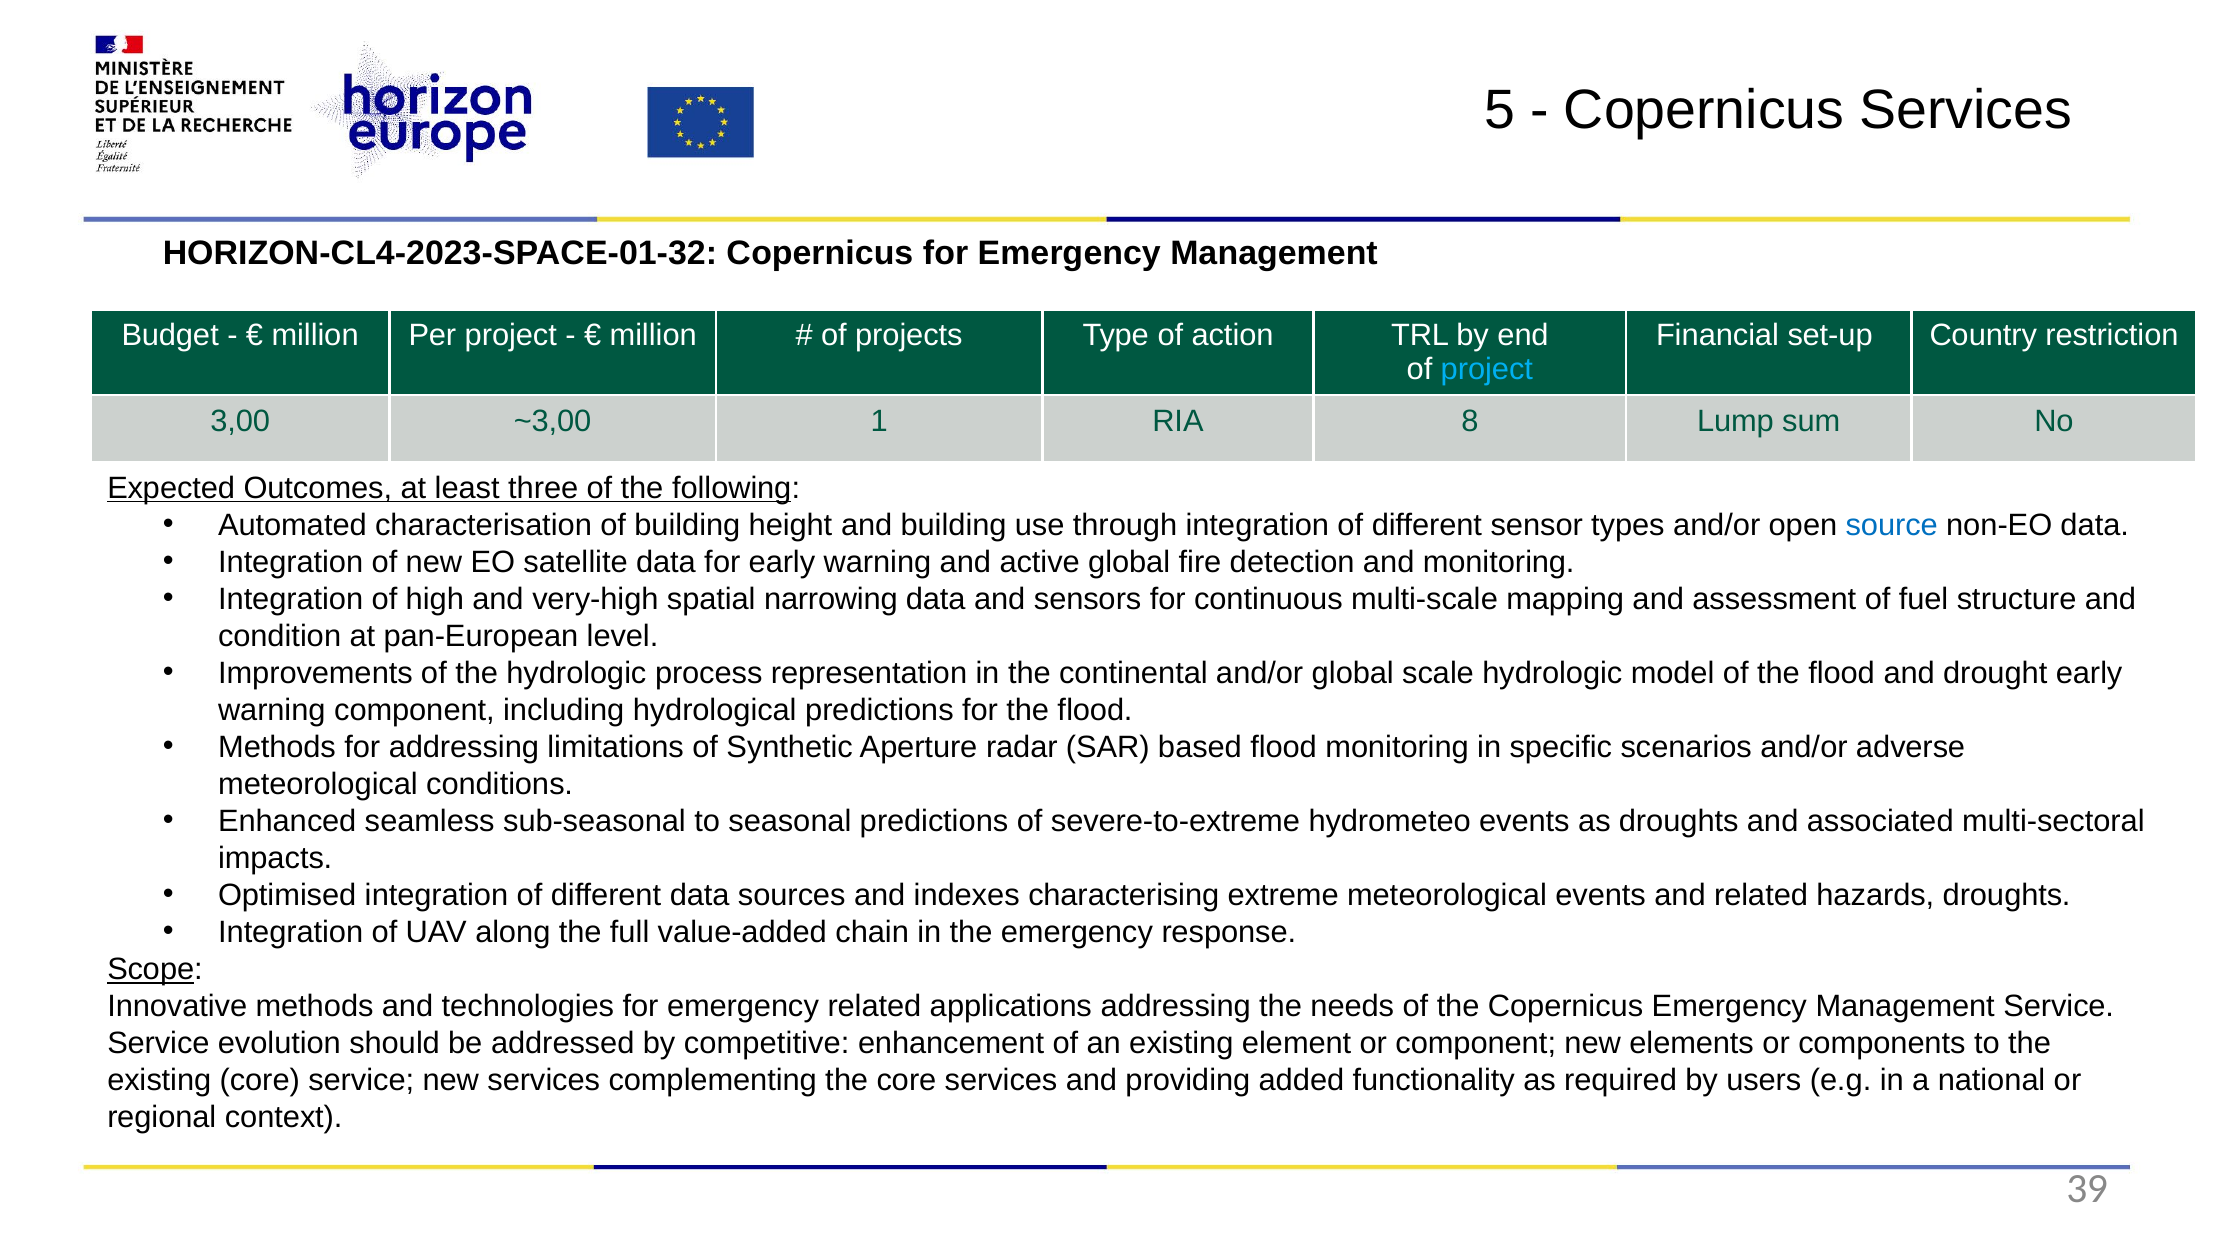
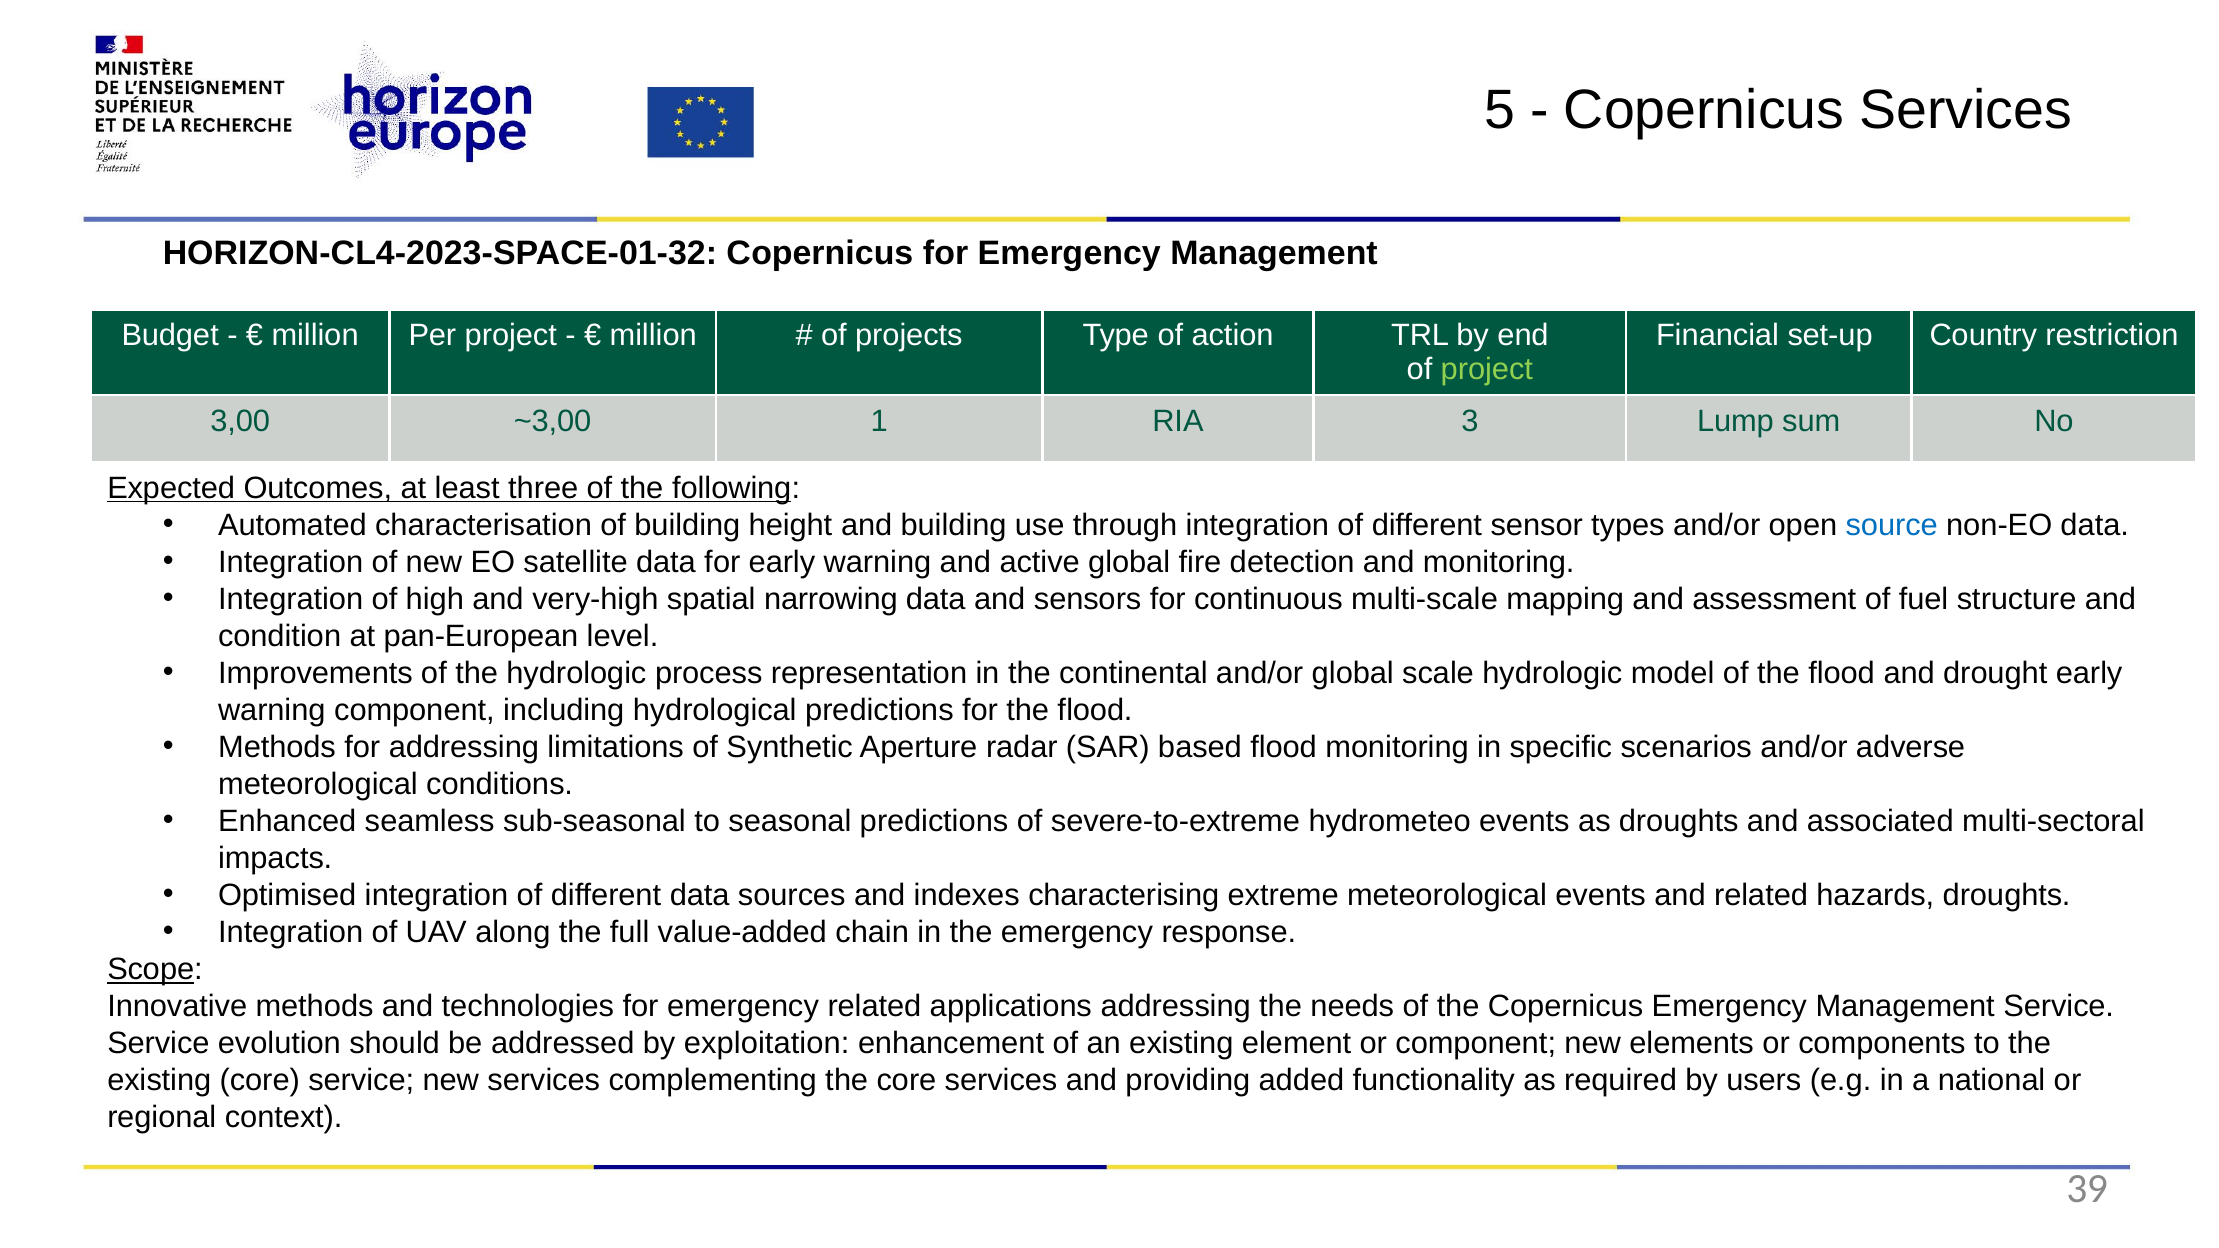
project colour: light blue -> light green (1487, 370)
8: 8 -> 3 (1470, 421)
competitive: competitive -> exploitation (767, 1044)
